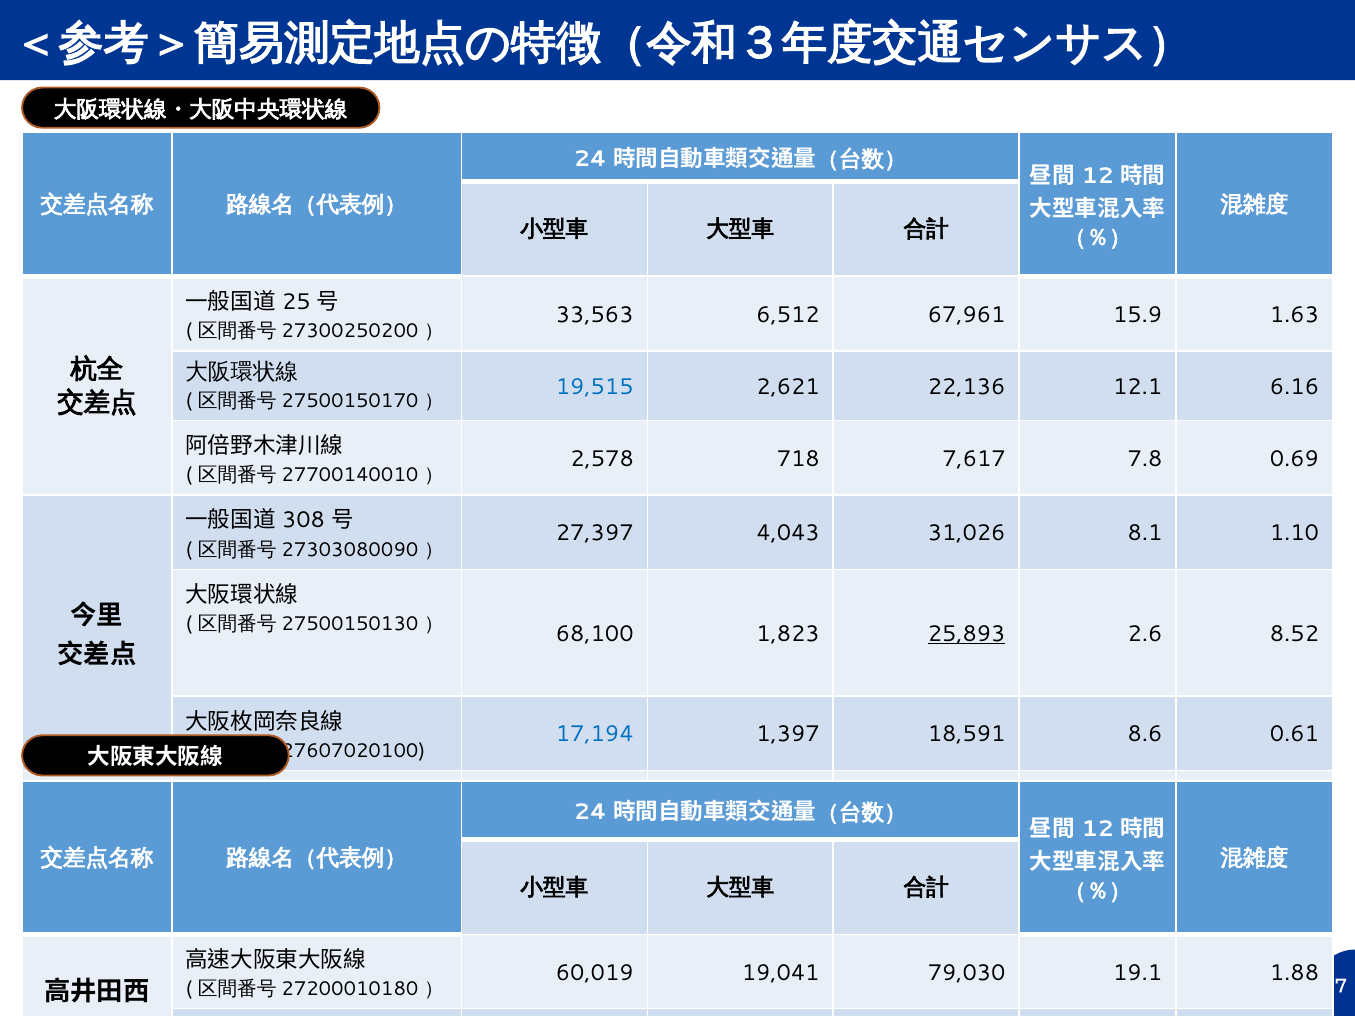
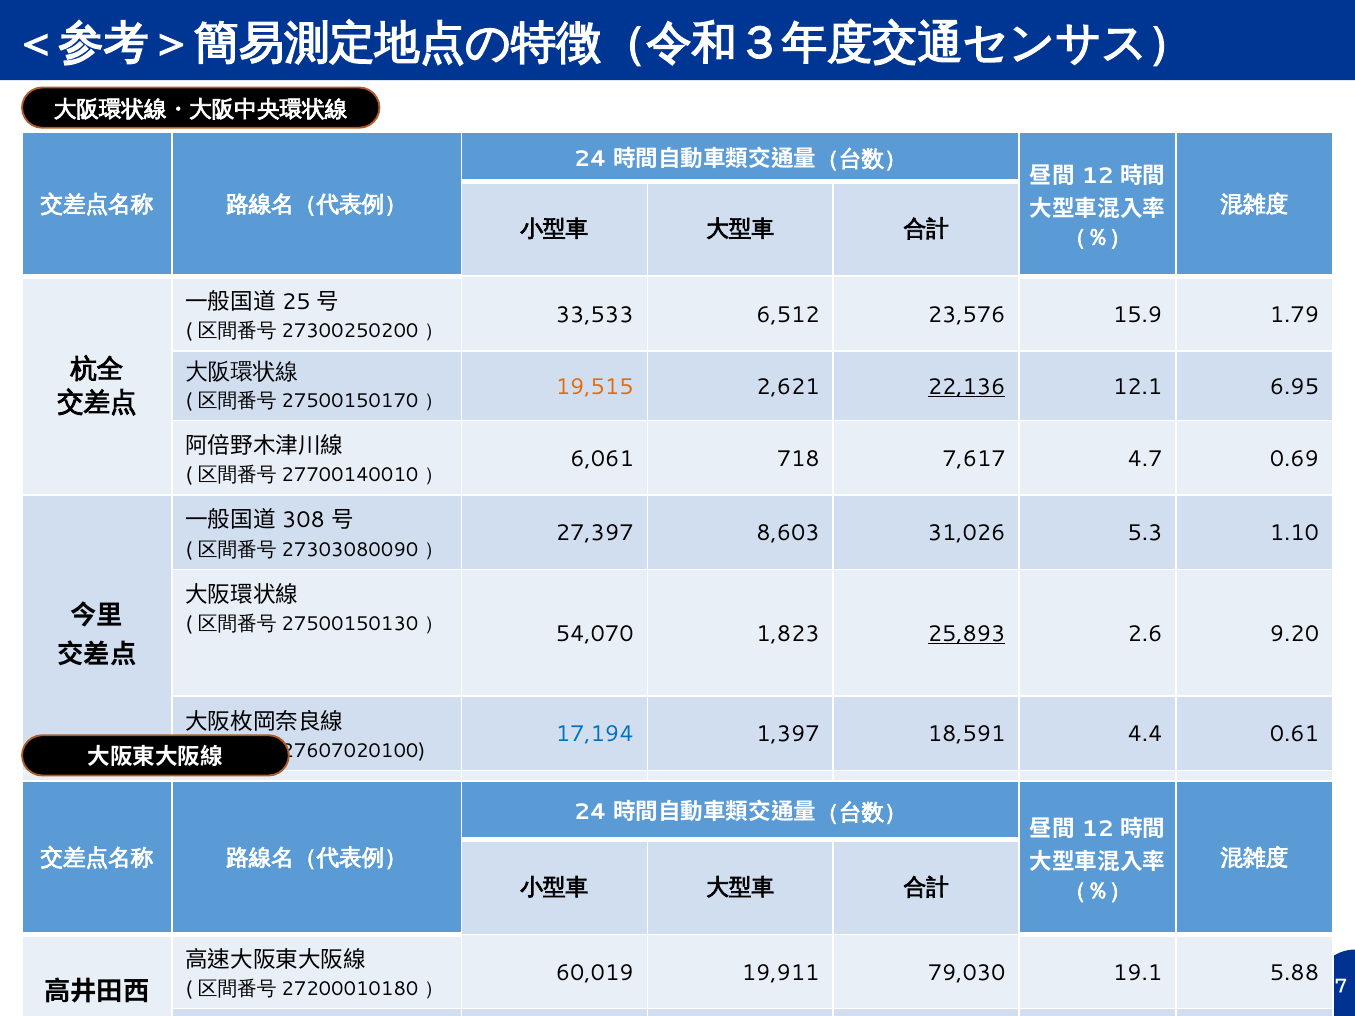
33,563: 33,563 -> 33,533 (595, 315)
67,961: 67,961 -> 23,576 (967, 315)
1.63: 1.63 -> 1.79 (1295, 315)
19,515 colour: blue -> orange (595, 387)
22,136 underline: none -> present (967, 387)
6.16: 6.16 -> 6.95 (1295, 387)
2,578: 2,578 -> 6,061 (602, 459)
7.8: 7.8 -> 4.7 (1145, 459)
4,043: 4,043 -> 8,603 (788, 533)
8.1: 8.1 -> 5.3 (1145, 533)
68,100: 68,100 -> 54,070 (595, 634)
8.52: 8.52 -> 9.20 (1295, 634)
8.6: 8.6 -> 4.4 (1145, 735)
19,041: 19,041 -> 19,911 (781, 973)
1.88: 1.88 -> 5.88 (1295, 973)
